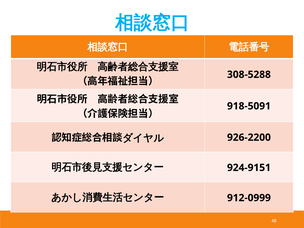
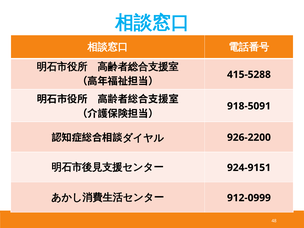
308-5288: 308-5288 -> 415-5288 (249, 75)
